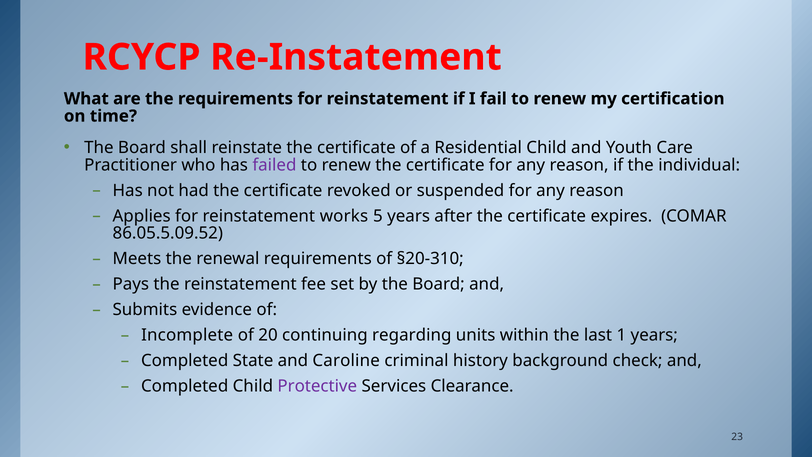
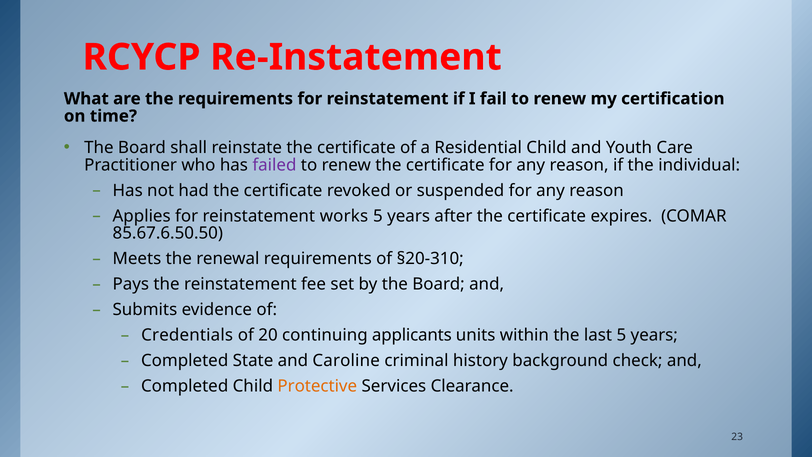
86.05.5.09.52: 86.05.5.09.52 -> 85.67.6.50.50 (168, 233)
Incomplete: Incomplete -> Credentials (187, 335)
regarding: regarding -> applicants (412, 335)
last 1: 1 -> 5 (621, 335)
Protective colour: purple -> orange (317, 386)
